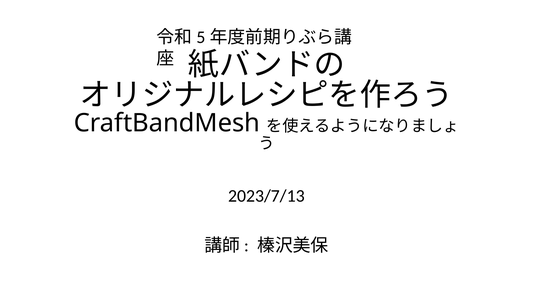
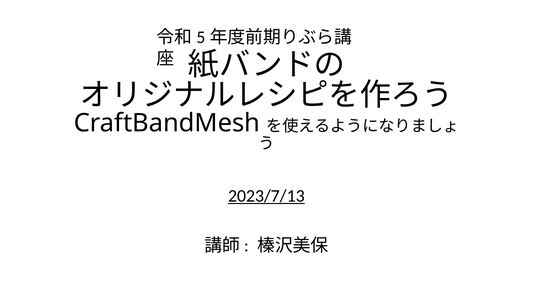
2023/7/13 underline: none -> present (266, 196)
